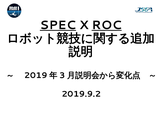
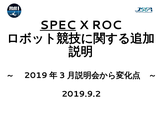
ROC underline: present -> none (107, 25)
